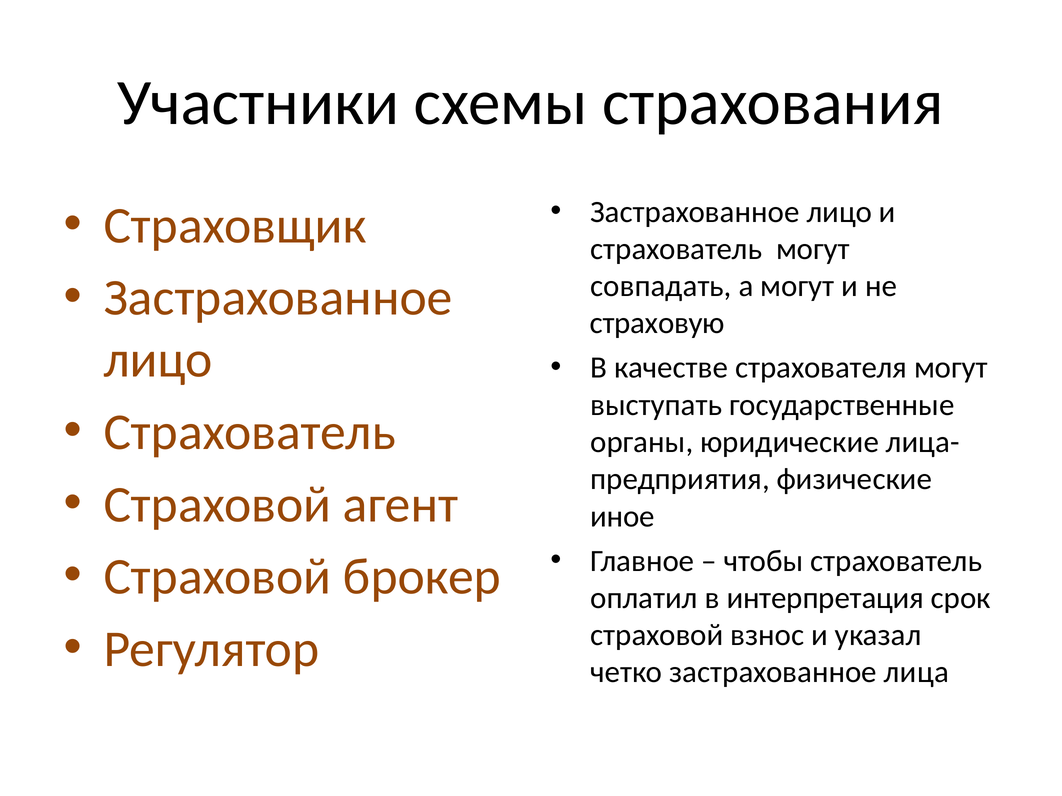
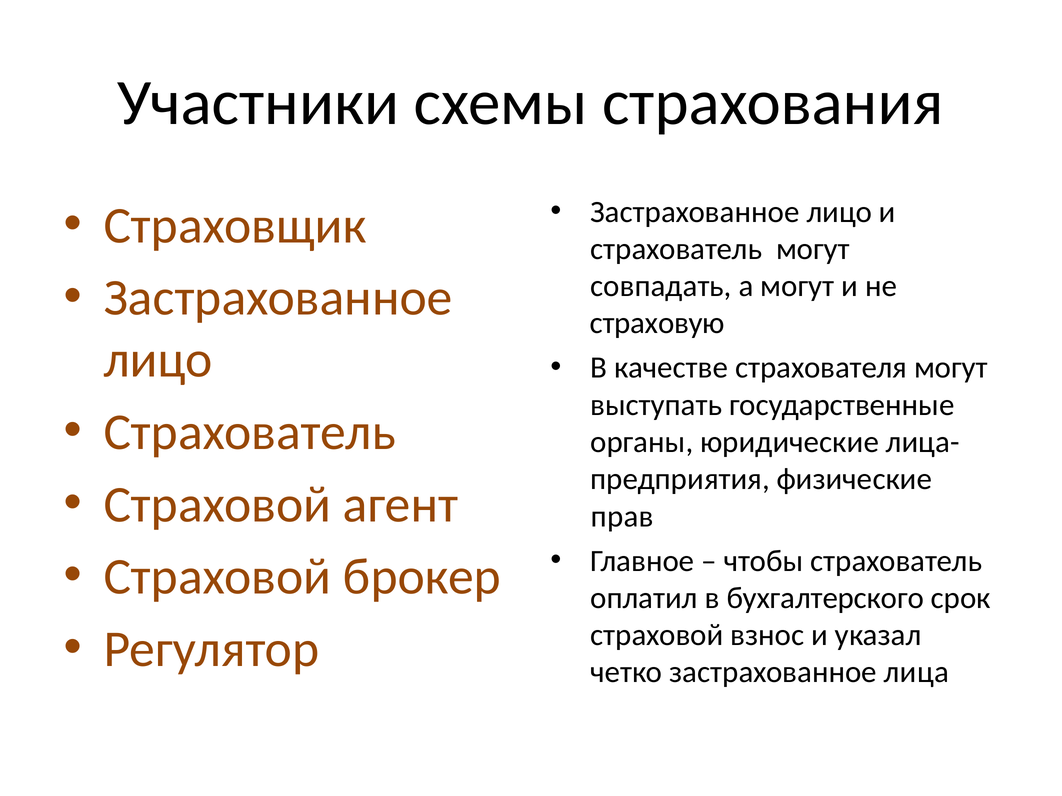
иное: иное -> прав (622, 517)
интерпретация: интерпретация -> бухгалтерского (825, 598)
